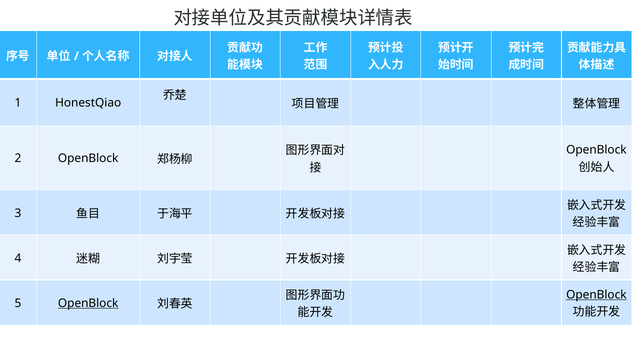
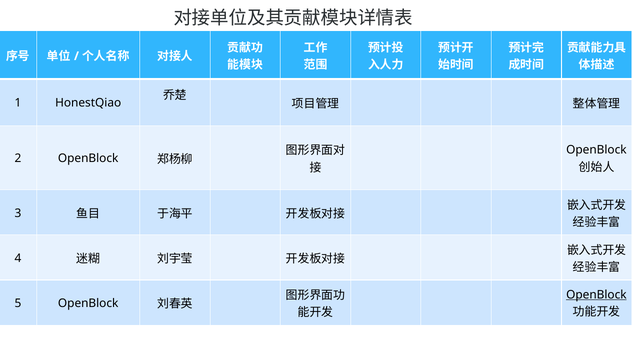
OpenBlock underline: present -> none (88, 303)
